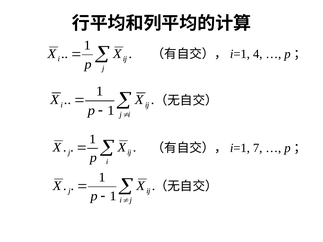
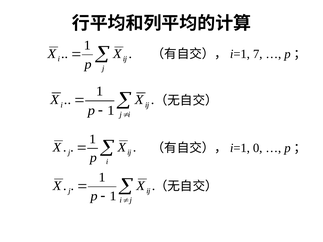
4: 4 -> 7 (258, 54)
7: 7 -> 0 (258, 148)
